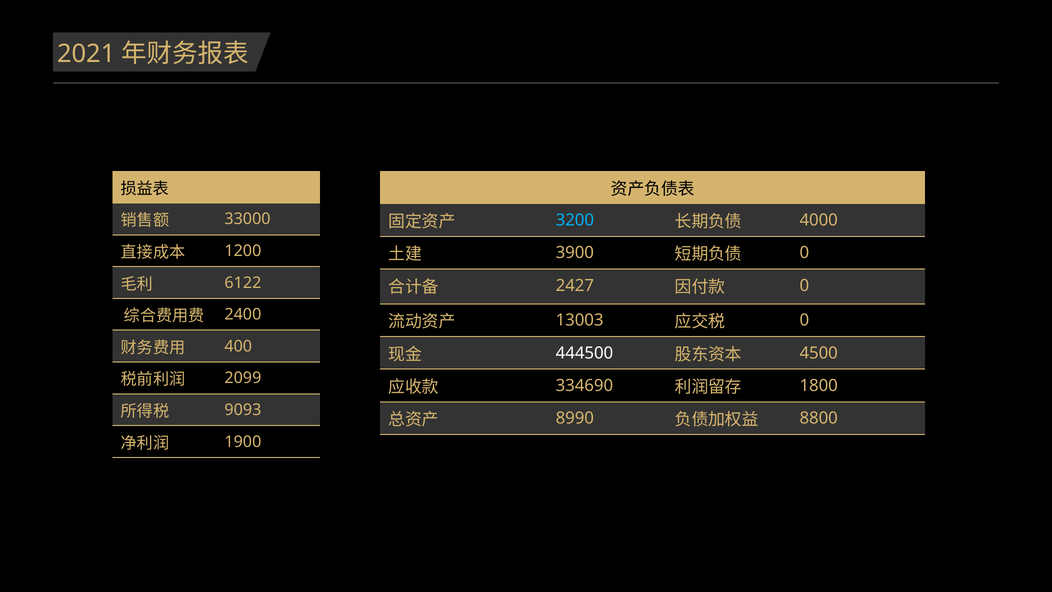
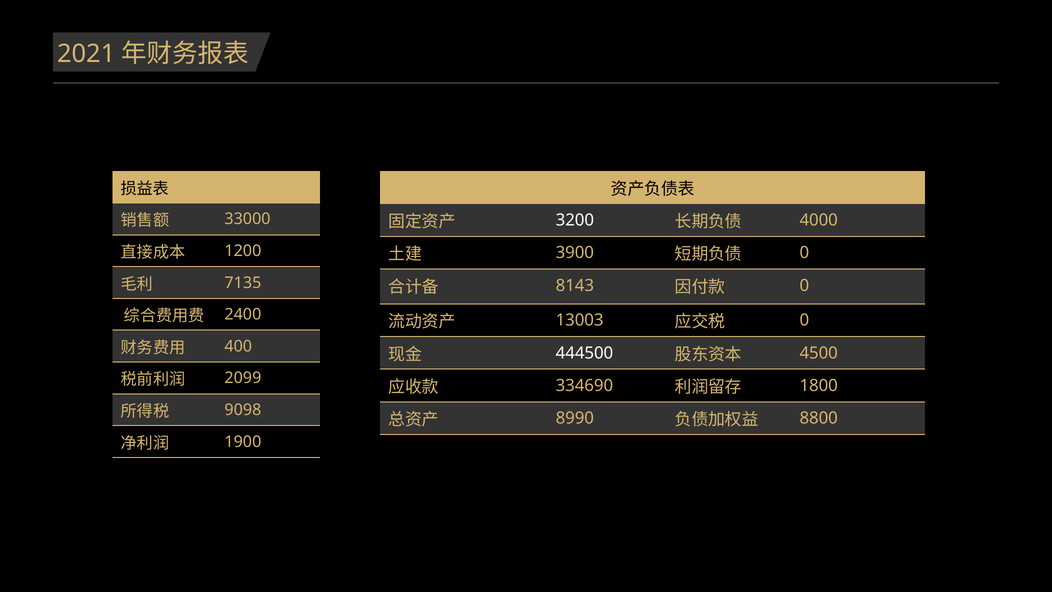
3200 colour: light blue -> white (575, 220)
6122: 6122 -> 7135 (243, 283)
2427: 2427 -> 8143 (575, 285)
9093: 9093 -> 9098 (243, 410)
